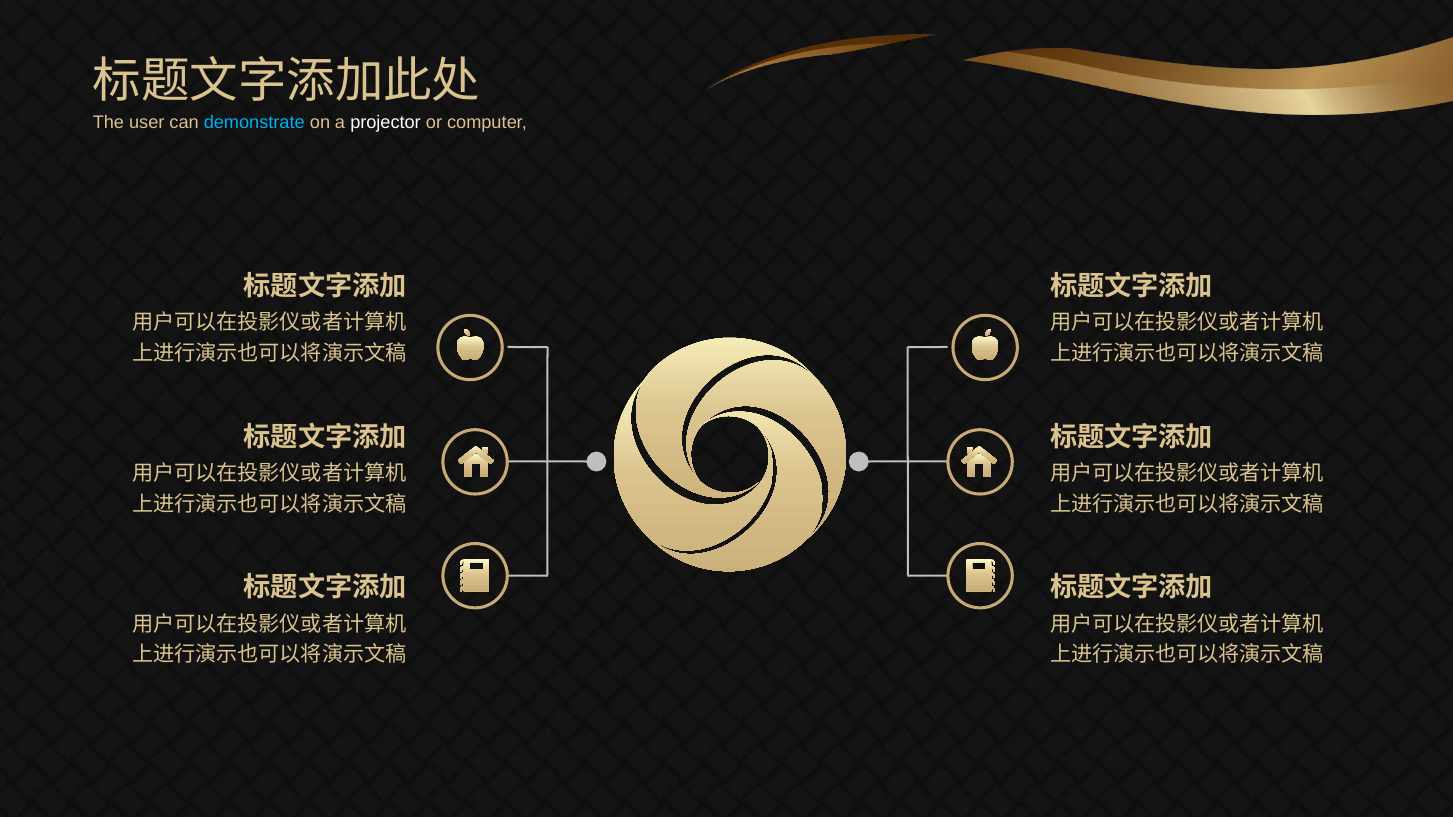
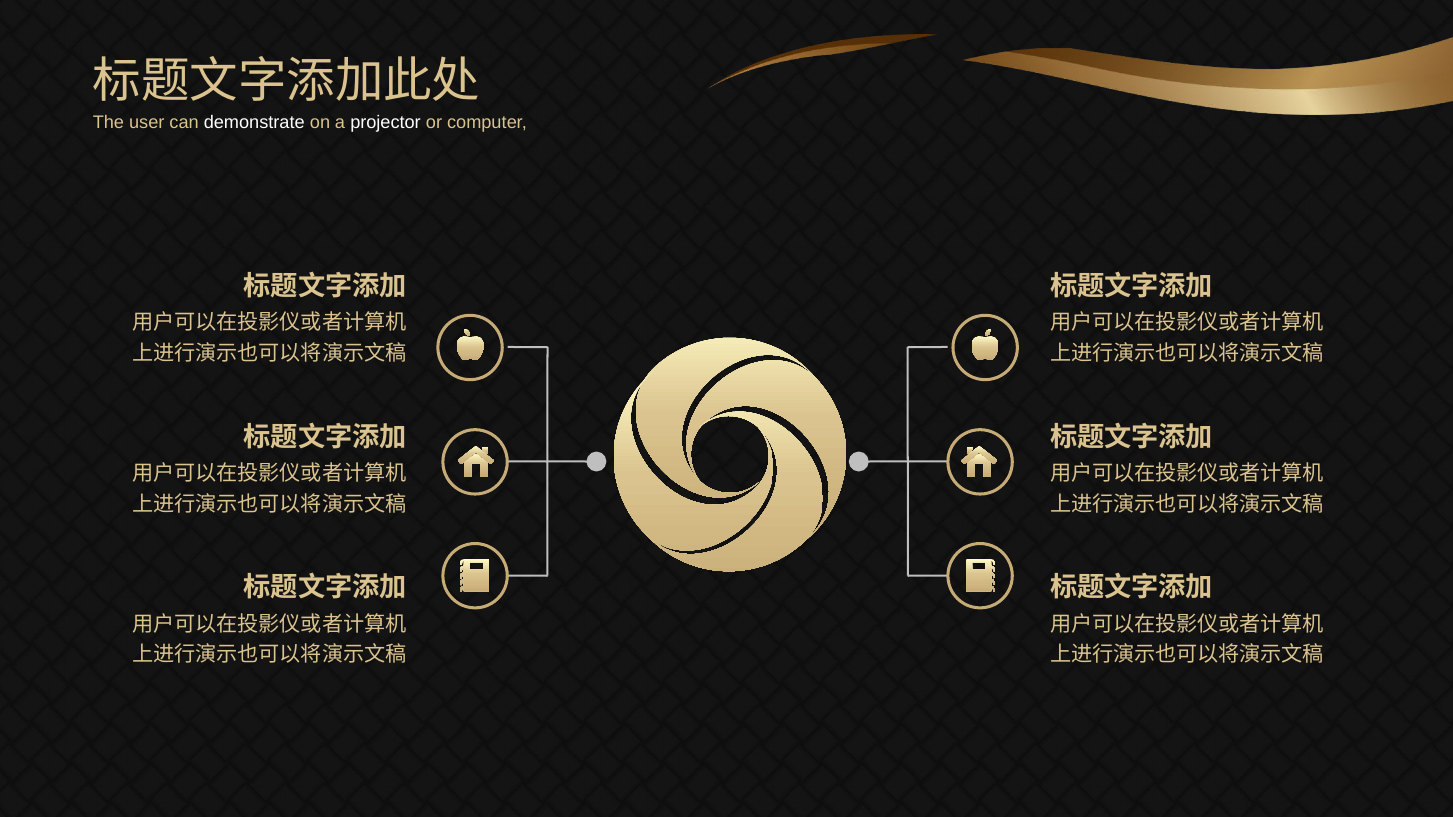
demonstrate colour: light blue -> white (254, 123)
